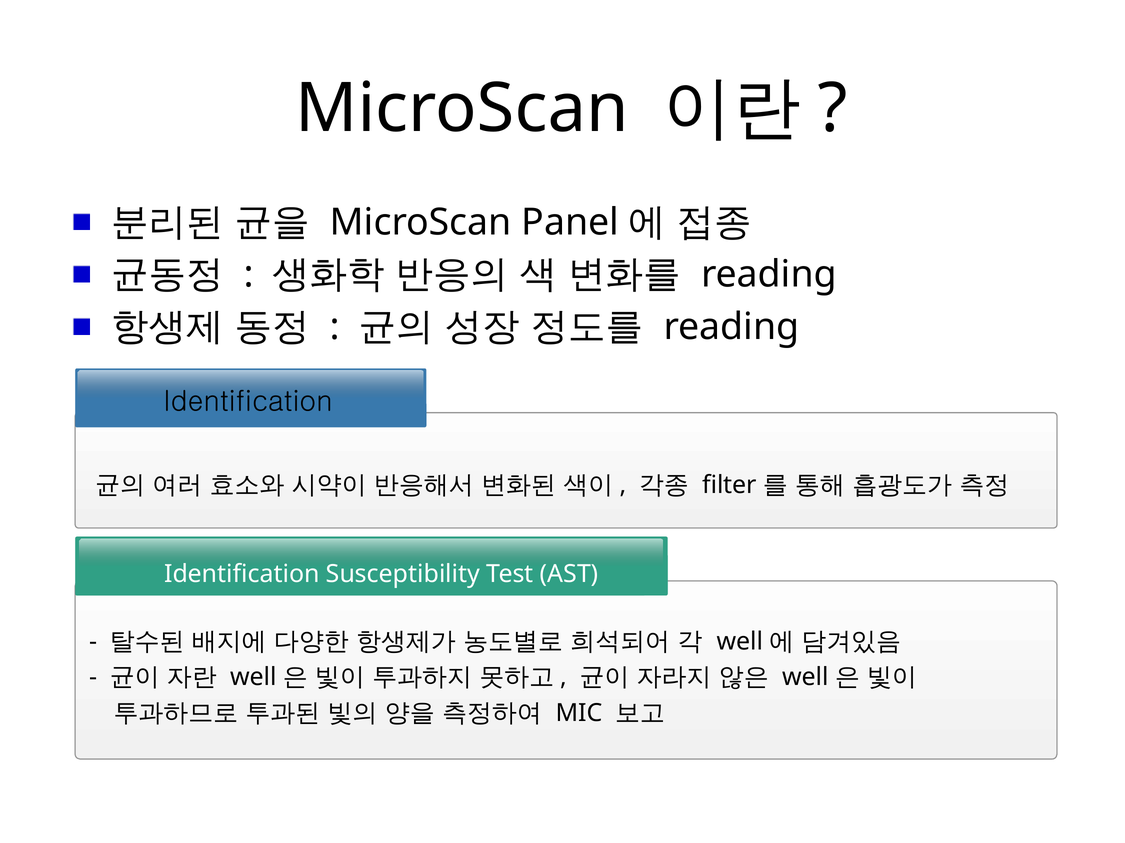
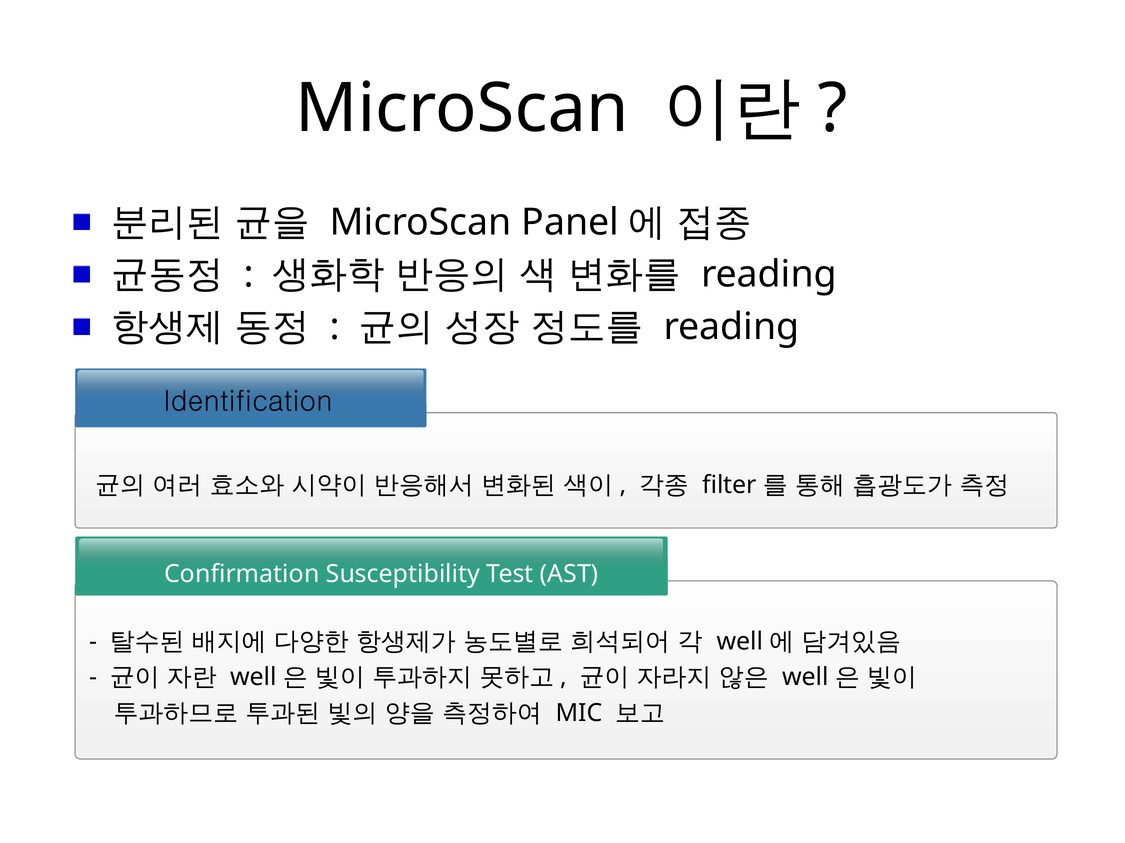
Identification: Identification -> Confirmation (242, 574)
